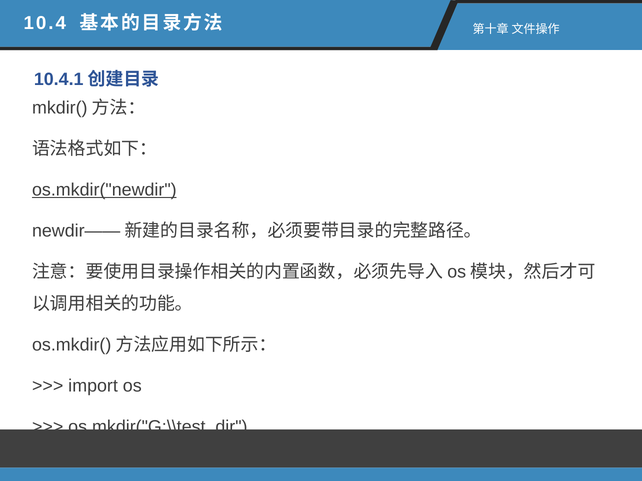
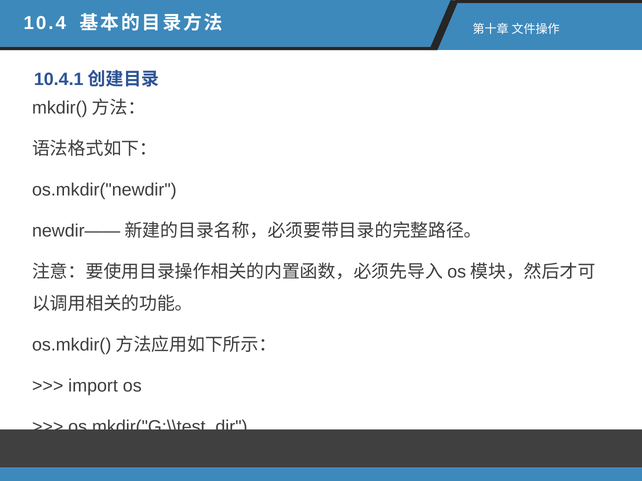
os.mkdir("newdir underline: present -> none (104, 190)
